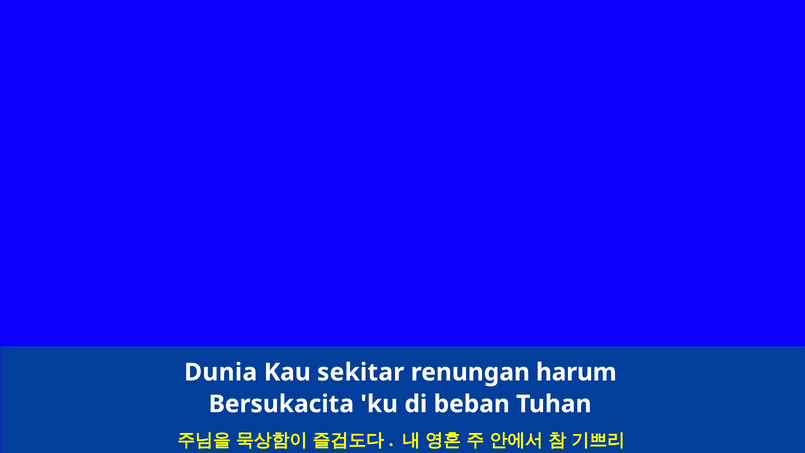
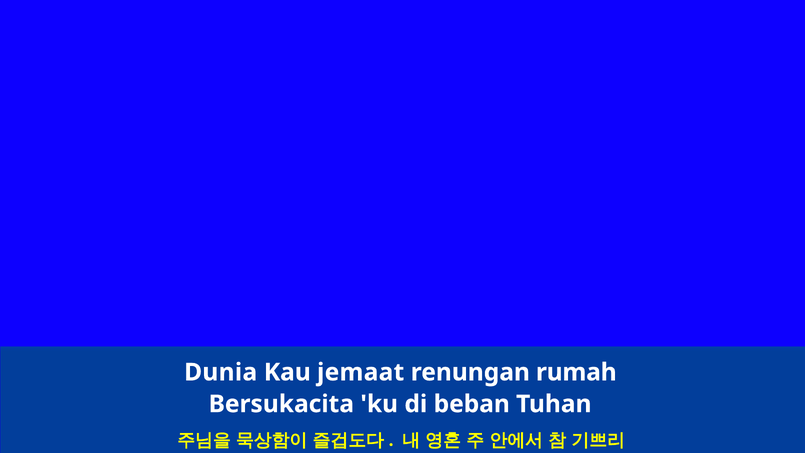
sekitar: sekitar -> jemaat (361, 372)
harum: harum -> rumah (576, 372)
